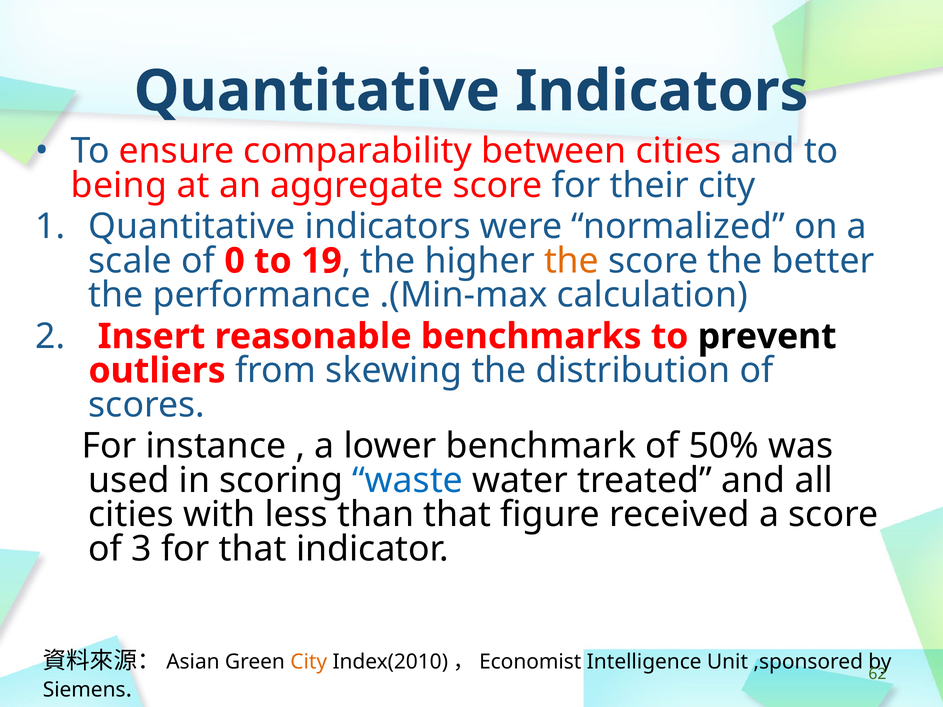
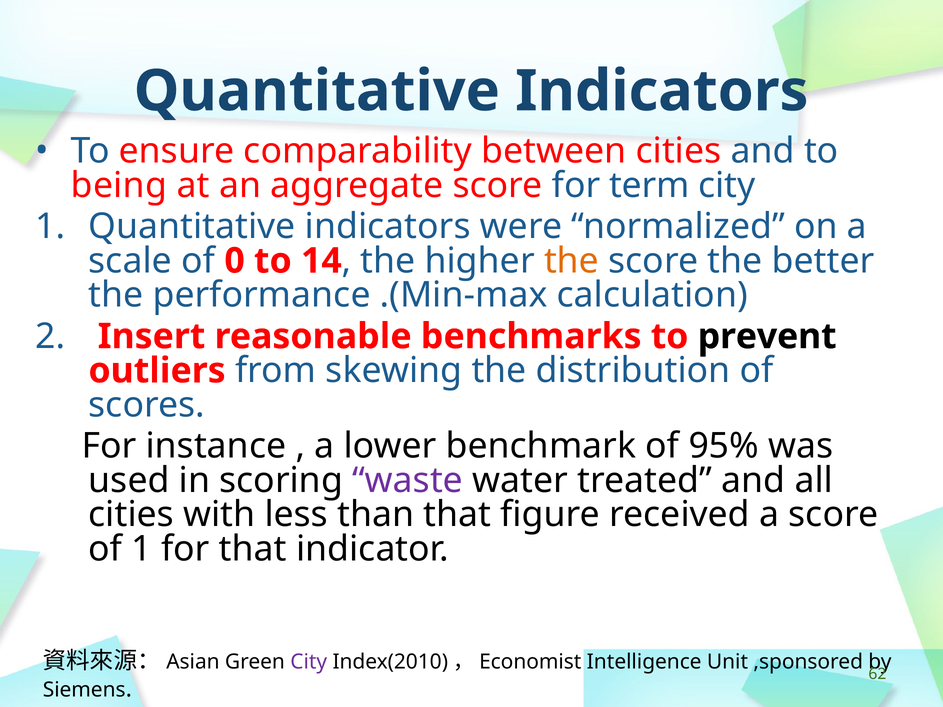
their: their -> term (649, 185)
19: 19 -> 14 (321, 261)
50%: 50% -> 95% (724, 446)
waste colour: blue -> purple (408, 481)
of 3: 3 -> 1 (142, 549)
City colour: orange -> purple (309, 662)
